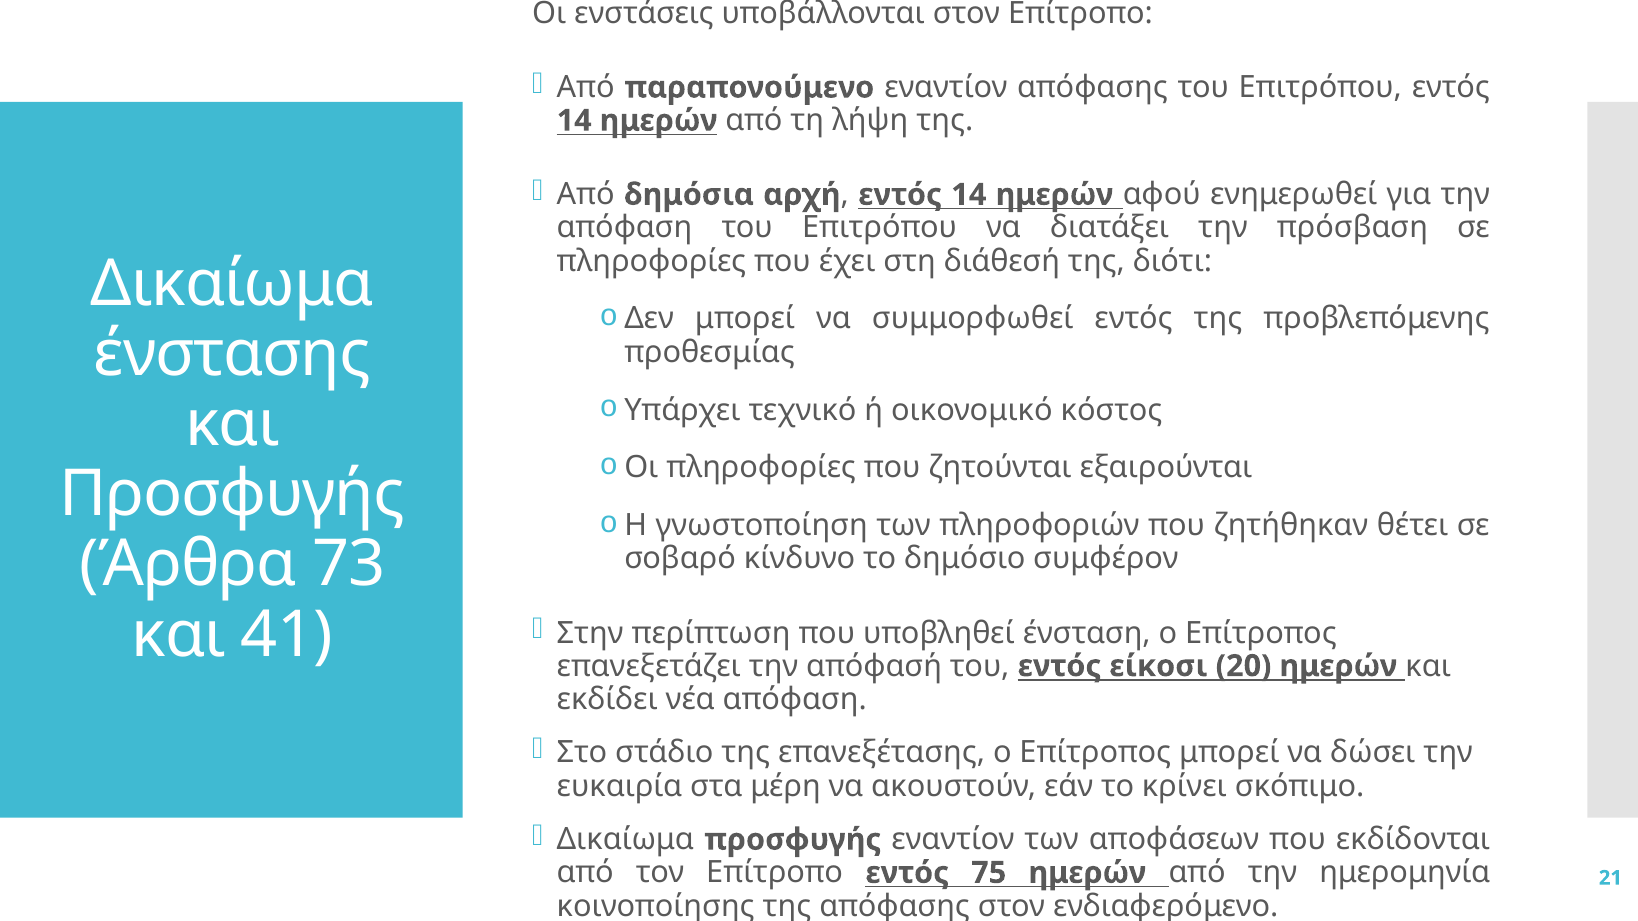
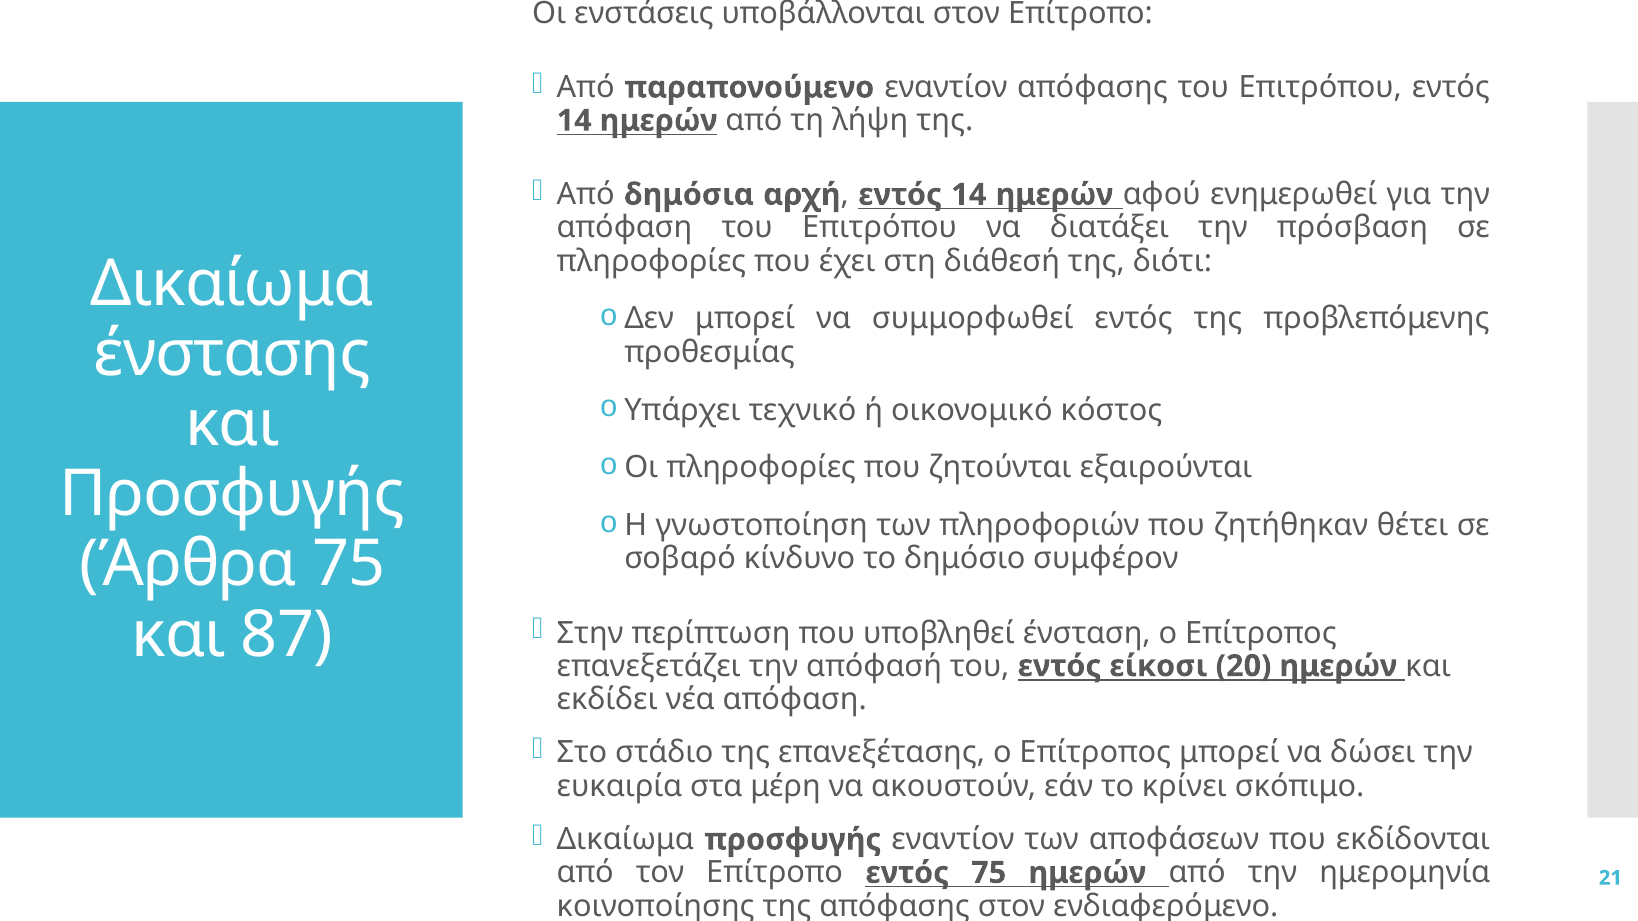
Άρθρα 73: 73 -> 75 (349, 565)
41: 41 -> 87 (287, 635)
